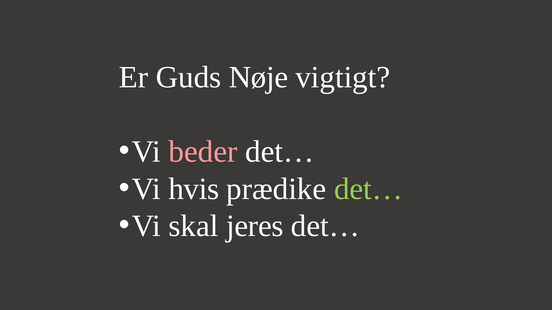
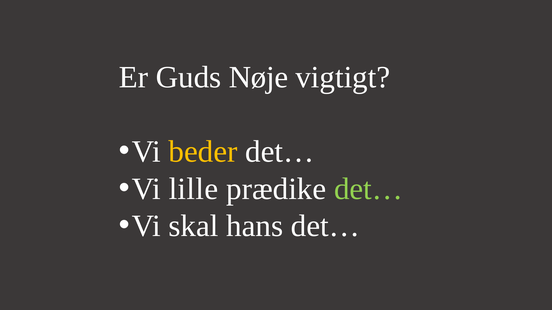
beder colour: pink -> yellow (203, 152)
hvis: hvis -> lille (193, 189)
jeres: jeres -> hans (255, 226)
